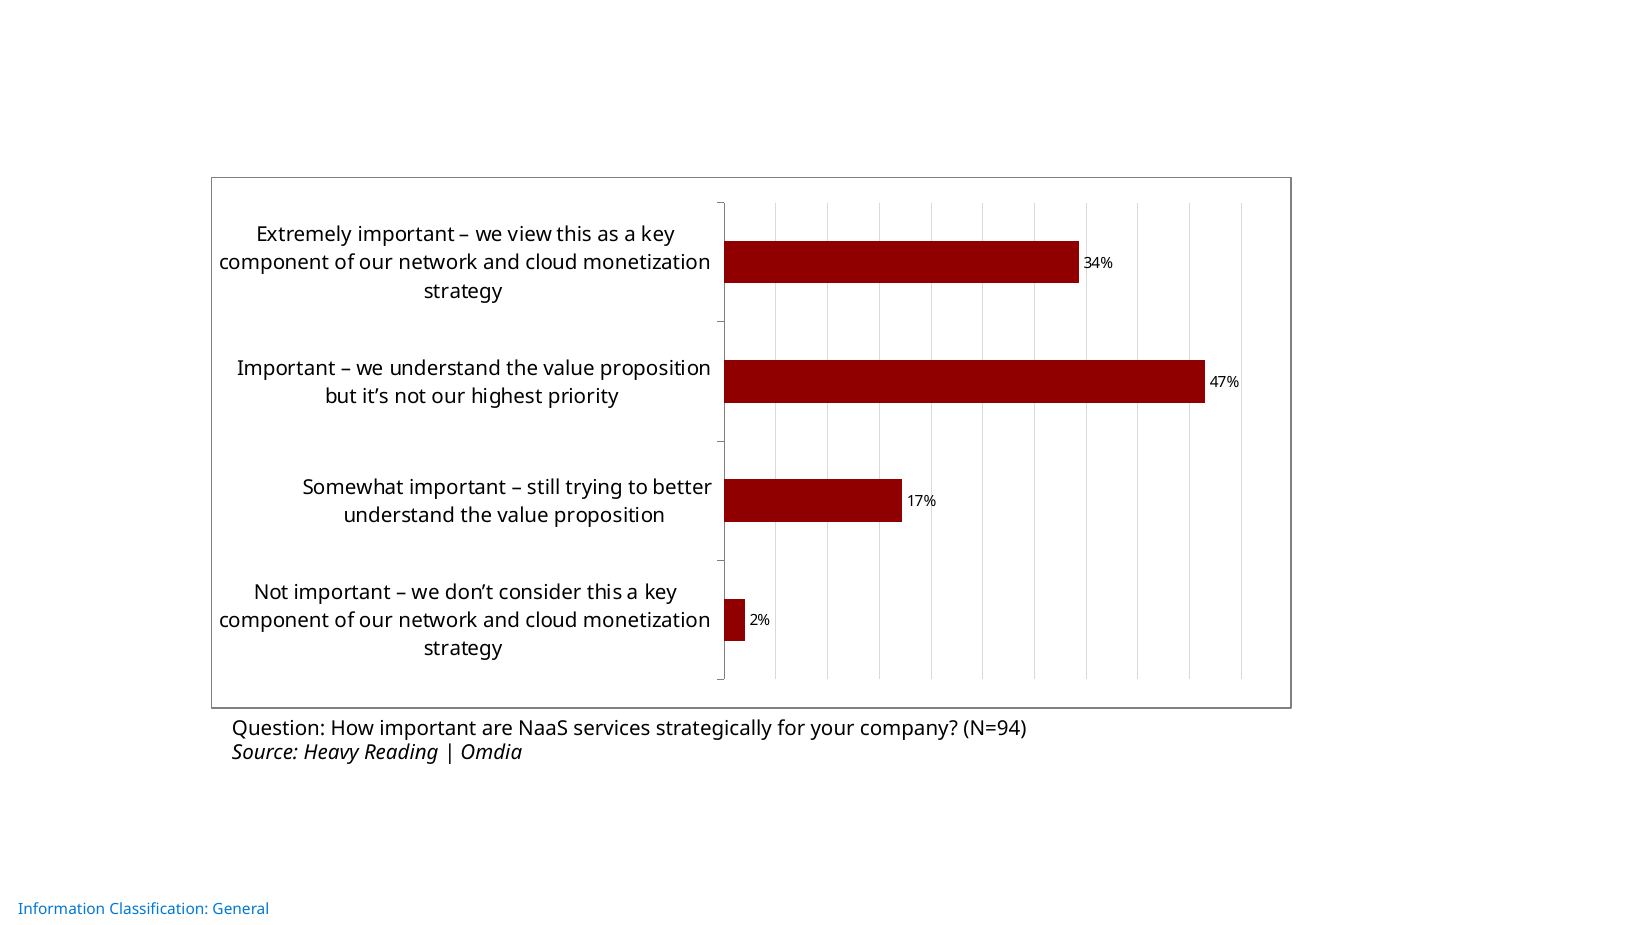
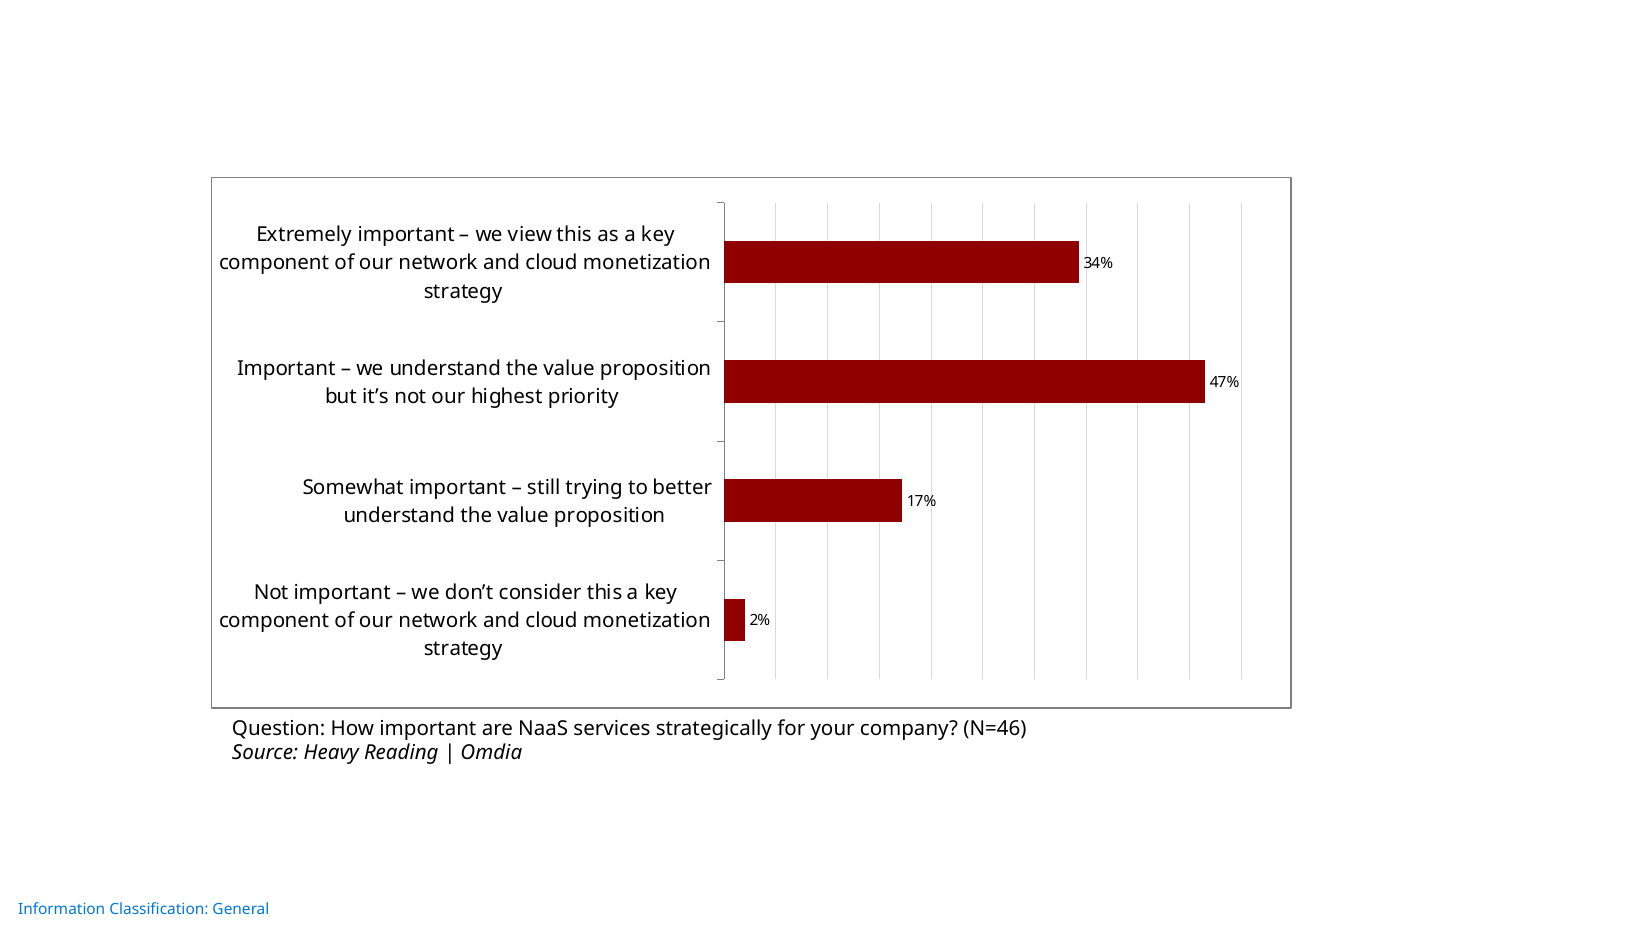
N=94: N=94 -> N=46 (995, 729)
